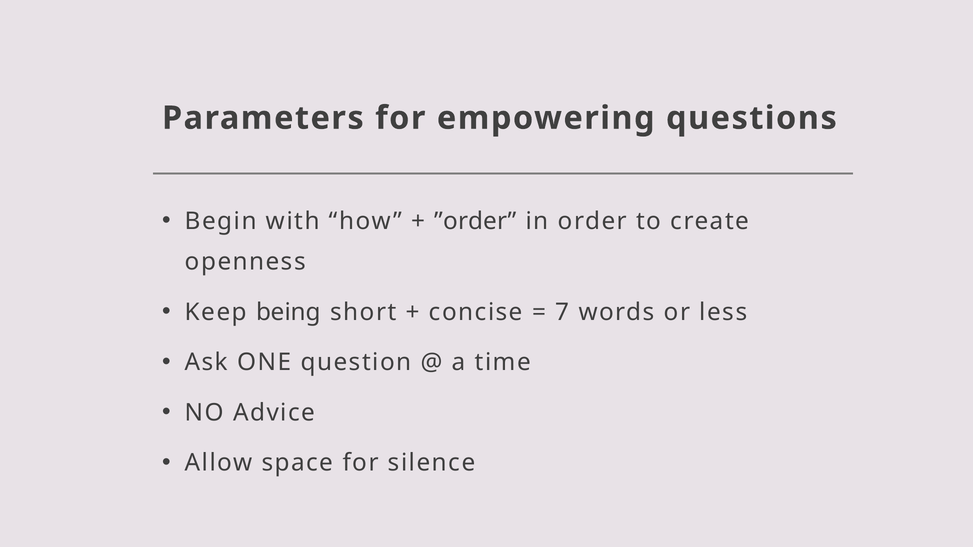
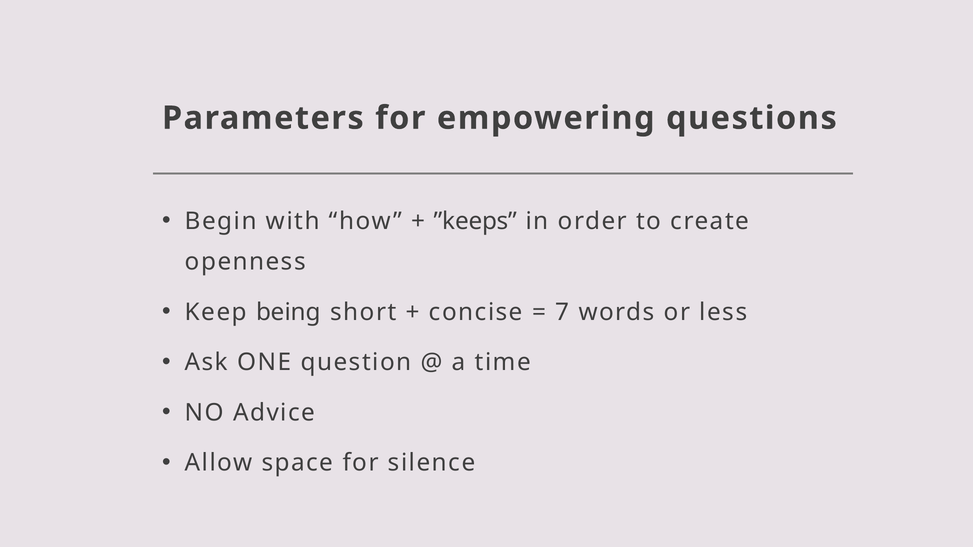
”order: ”order -> ”keeps (475, 221)
